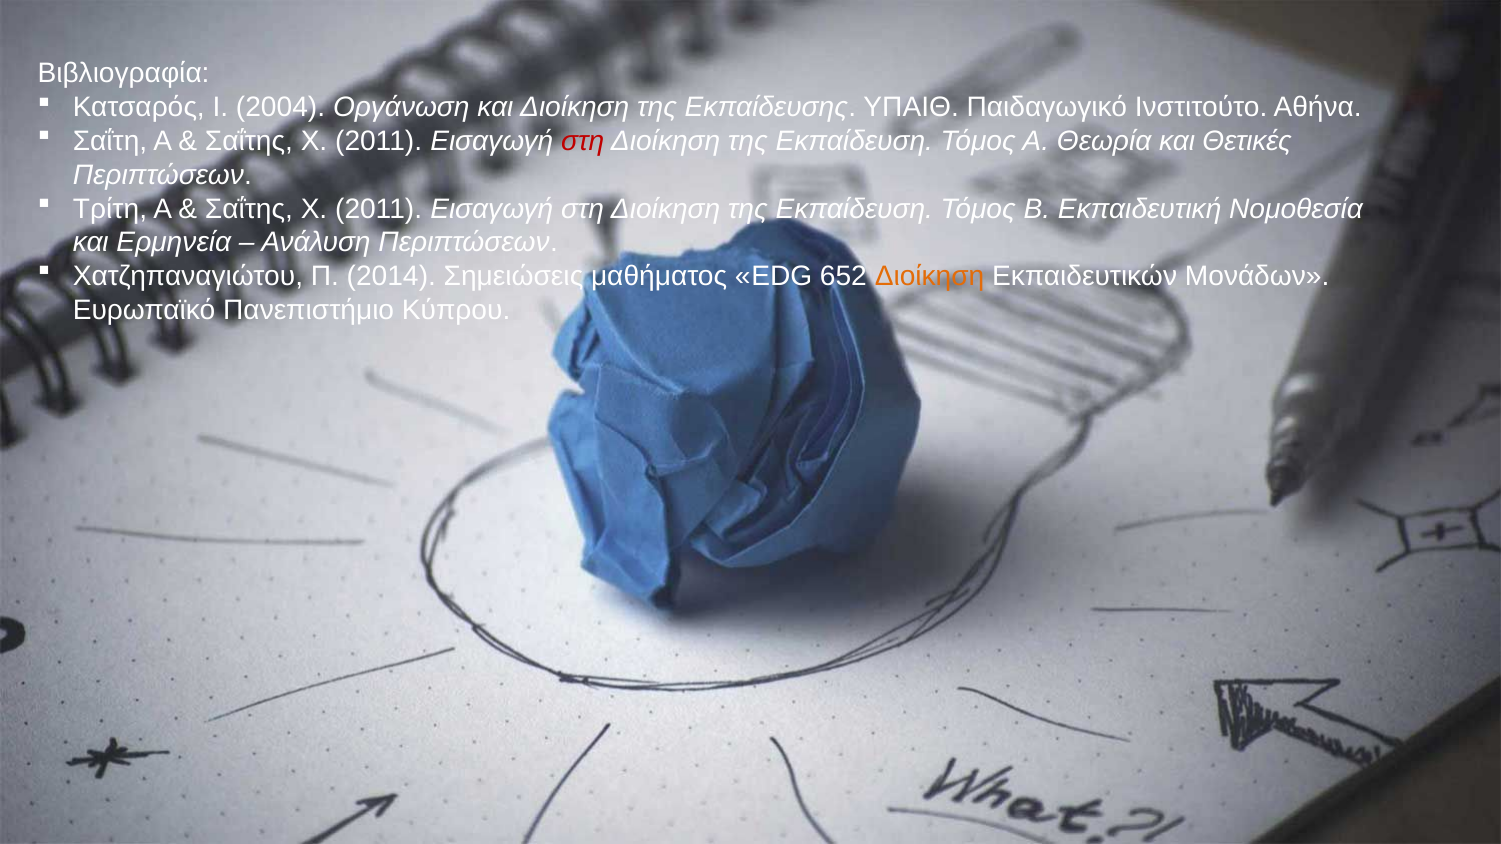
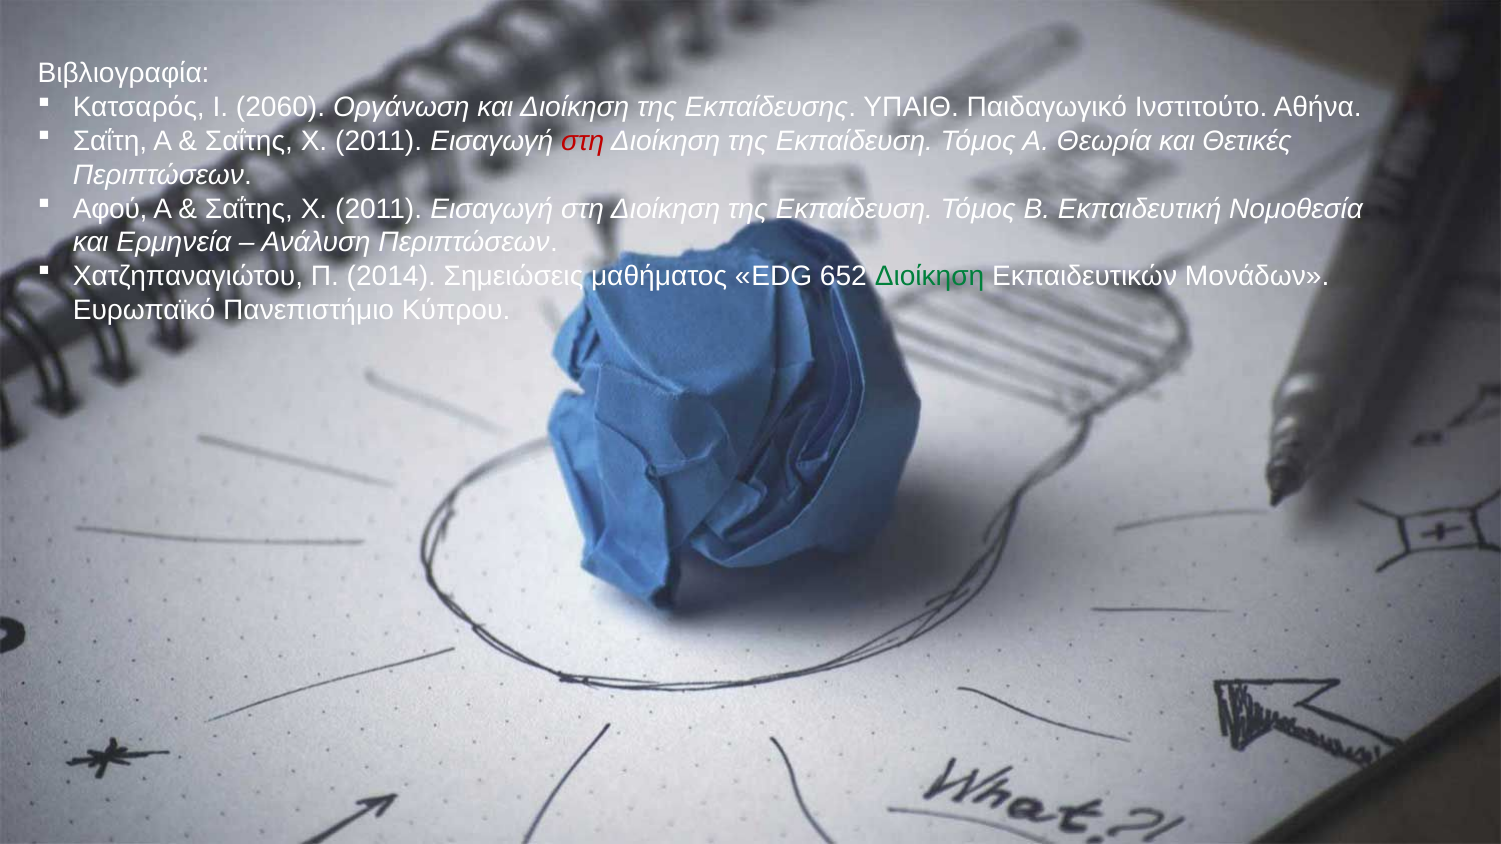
2004: 2004 -> 2060 (281, 107)
Τρίτη: Τρίτη -> Αφού (110, 209)
Διοίκηση colour: orange -> green (930, 276)
